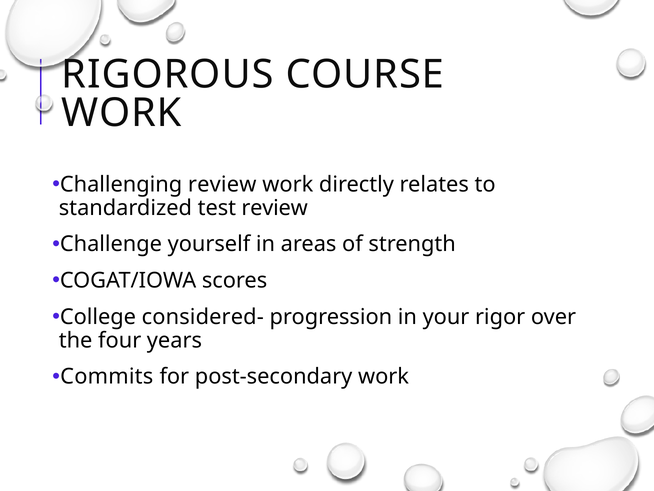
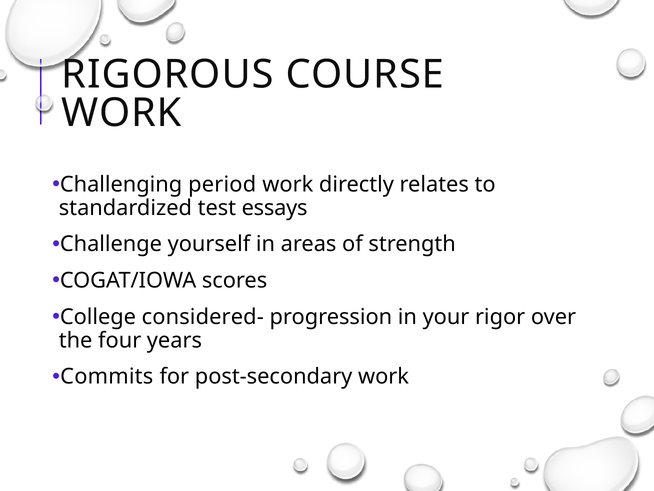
Challenging review: review -> period (222, 184)
test review: review -> essays (275, 208)
